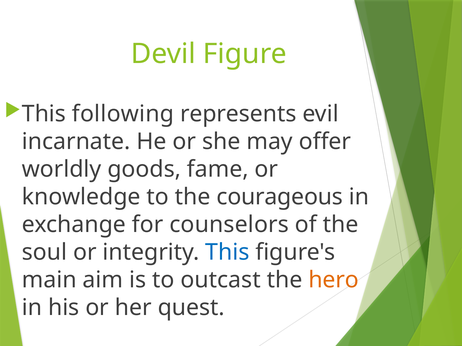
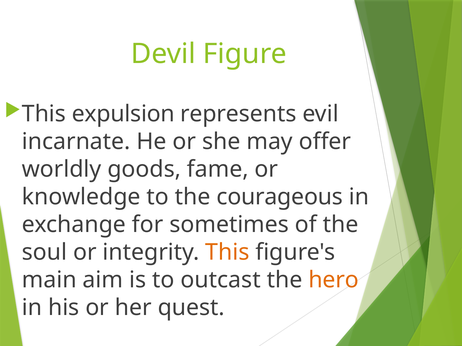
following: following -> expulsion (123, 114)
counselors: counselors -> sometimes (229, 225)
This colour: blue -> orange (227, 253)
